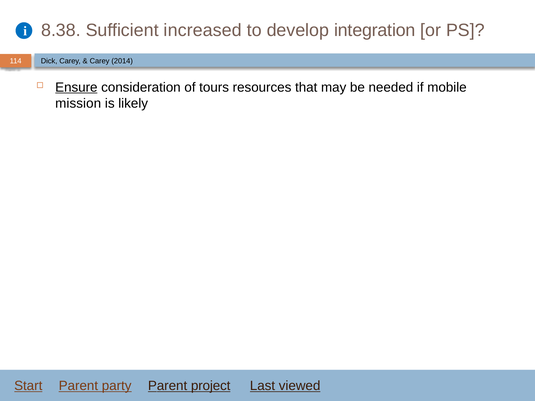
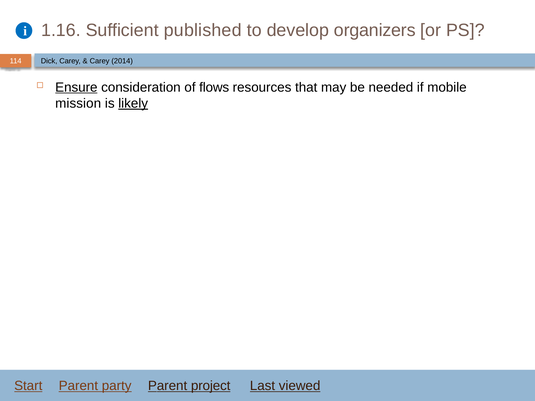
8.38: 8.38 -> 1.16 (61, 30)
increased: increased -> published (203, 30)
integration: integration -> organizers (375, 30)
tours: tours -> flows (214, 87)
likely underline: none -> present (133, 103)
